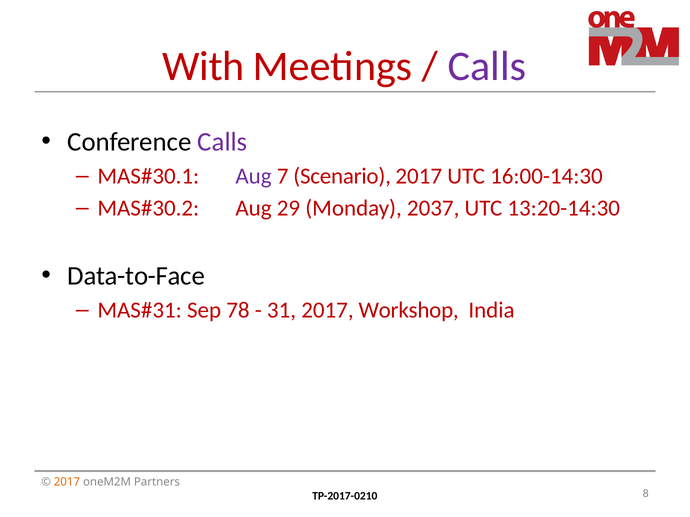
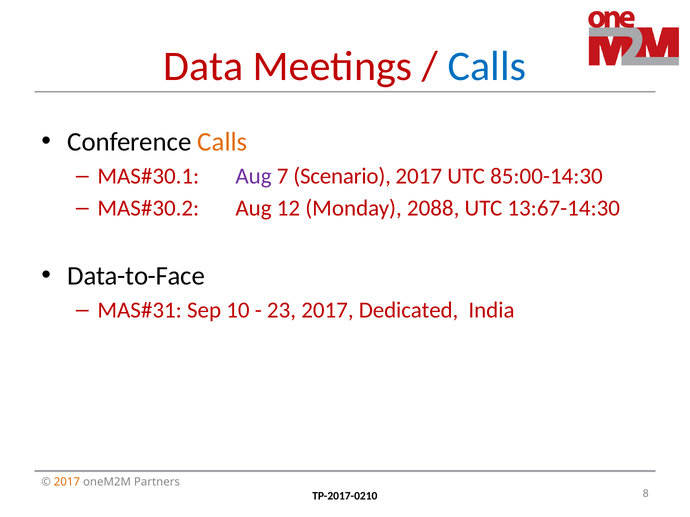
With: With -> Data (203, 66)
Calls colour: purple -> blue (487, 66)
Calls colour: purple -> orange (222, 142)
16:00-14:30: 16:00-14:30 -> 85:00-14:30 (546, 176)
29: 29 -> 12 (288, 209)
2037: 2037 -> 2088 (433, 209)
13:20-14:30: 13:20-14:30 -> 13:67-14:30 (564, 209)
78: 78 -> 10 (238, 311)
31: 31 -> 23 (282, 311)
Workshop: Workshop -> Dedicated (409, 311)
